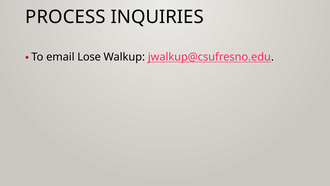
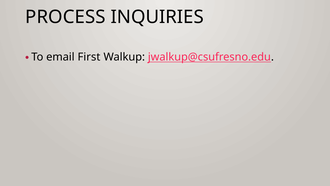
Lose: Lose -> First (89, 57)
